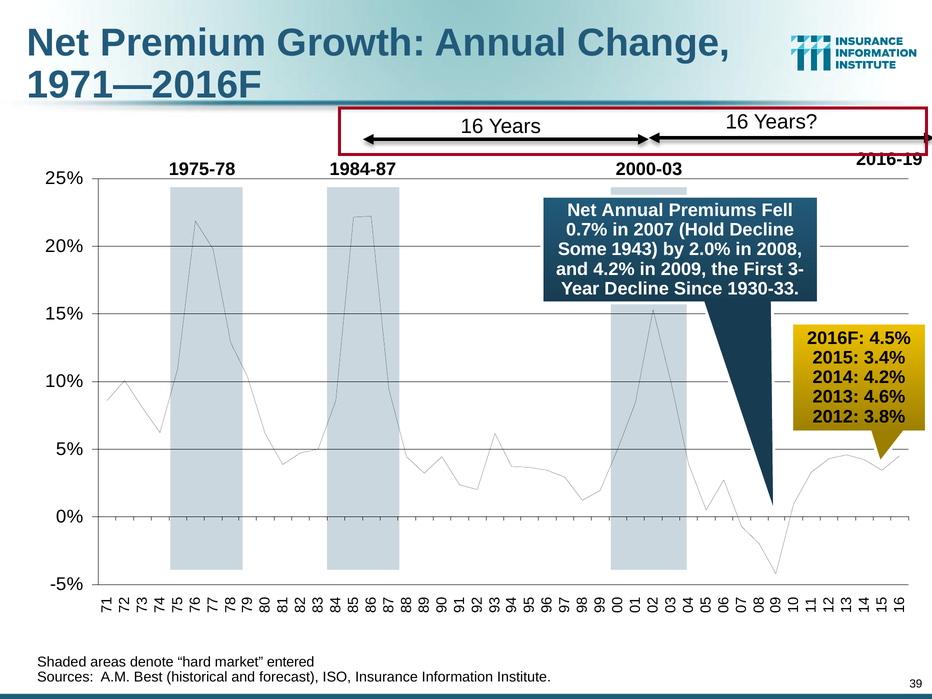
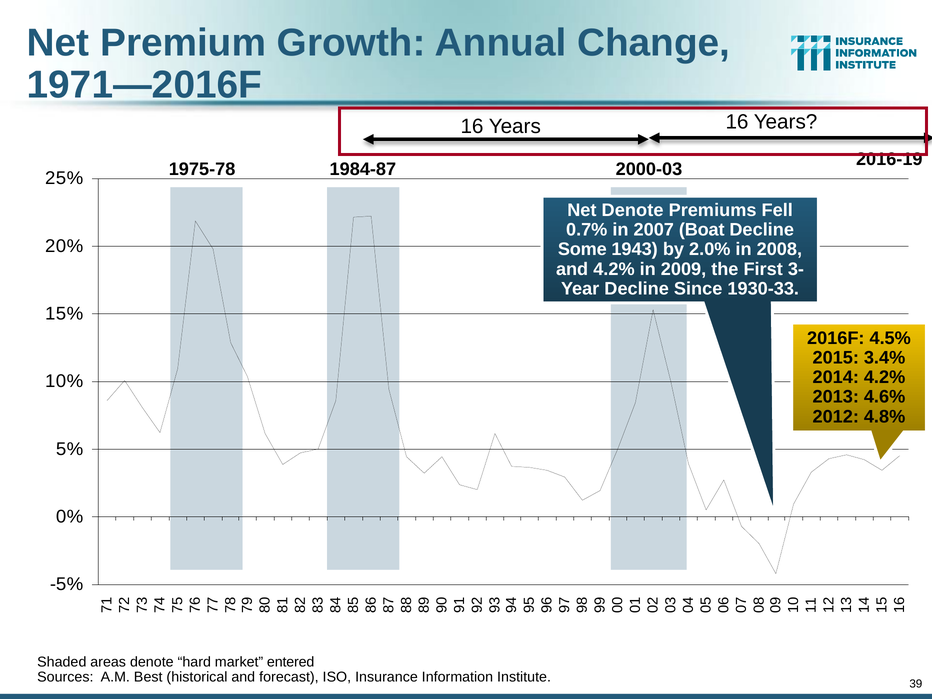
Net Annual: Annual -> Denote (633, 210)
Hold: Hold -> Boat (702, 230)
3.8%: 3.8% -> 4.8% (885, 417)
